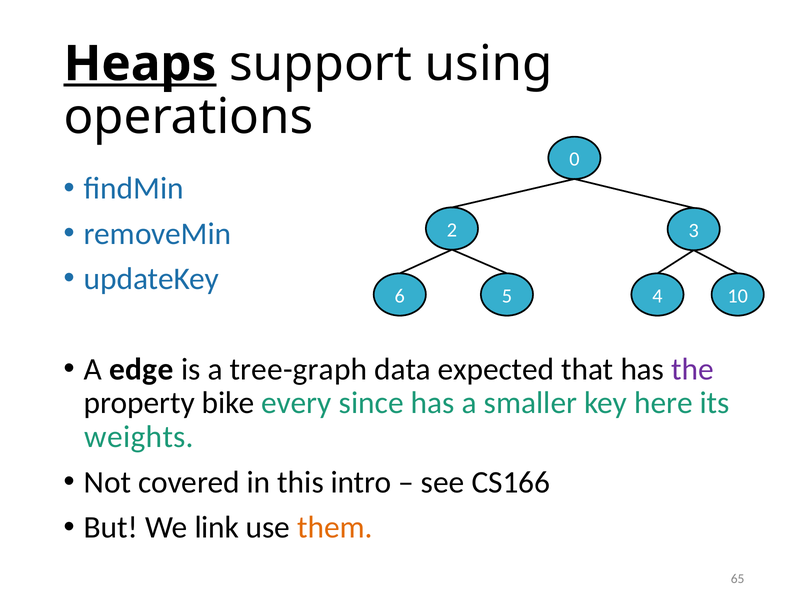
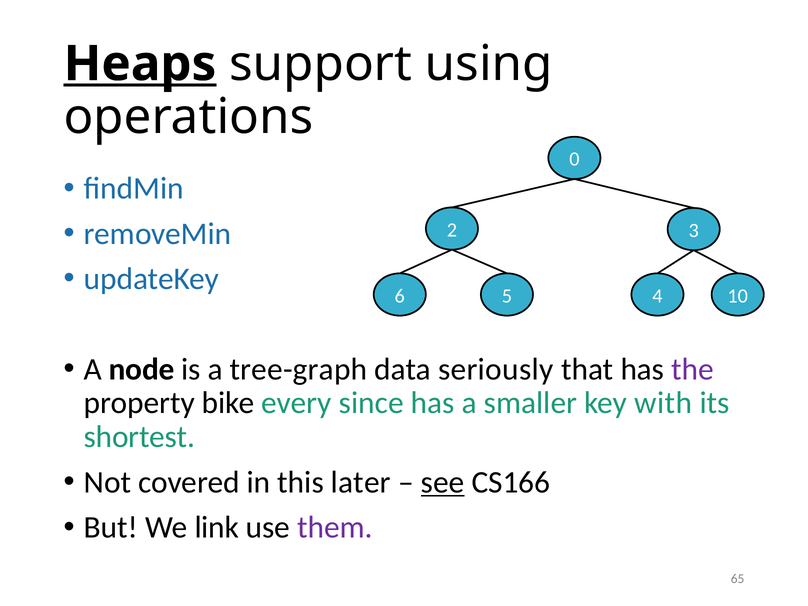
edge: edge -> node (142, 369)
expected: expected -> seriously (496, 369)
here: here -> with (663, 403)
weights: weights -> shortest (139, 437)
intro: intro -> later (361, 482)
see underline: none -> present (443, 482)
them colour: orange -> purple (335, 527)
